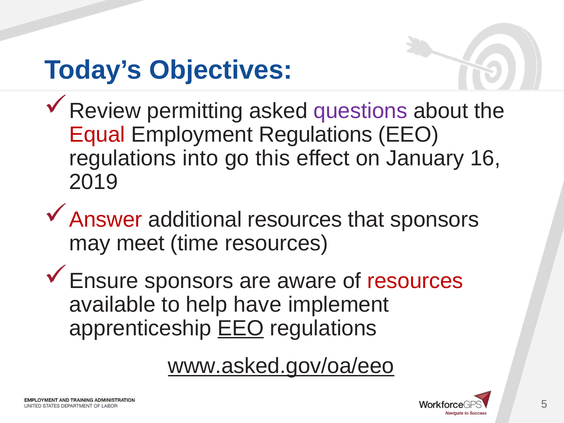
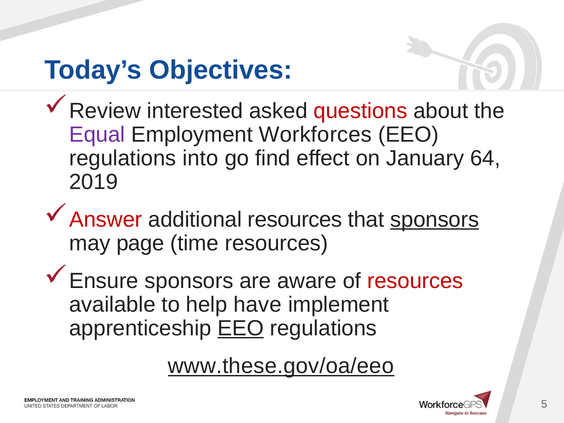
permitting: permitting -> interested (195, 111)
questions colour: purple -> red (360, 111)
Equal colour: red -> purple (97, 135)
Employment Regulations: Regulations -> Workforces (315, 135)
this: this -> find (273, 158)
16: 16 -> 64 (485, 158)
sponsors underline: none -> present (435, 220)
meet: meet -> page (140, 243)
www.asked.gov/oa/eeo: www.asked.gov/oa/eeo -> www.these.gov/oa/eeo (281, 366)
